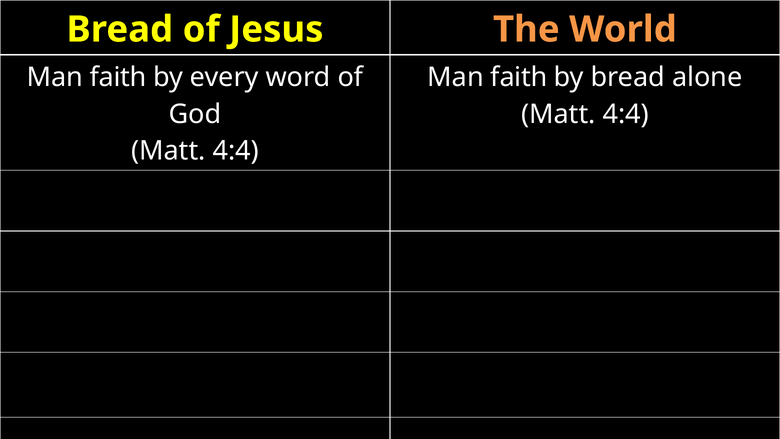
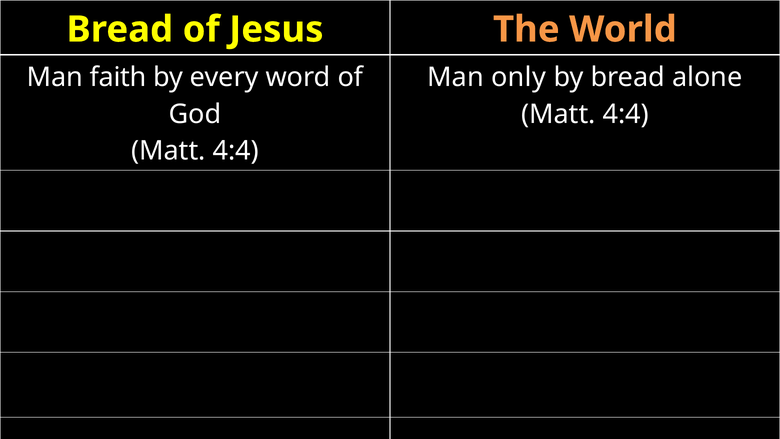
faith: faith -> only (519, 77)
